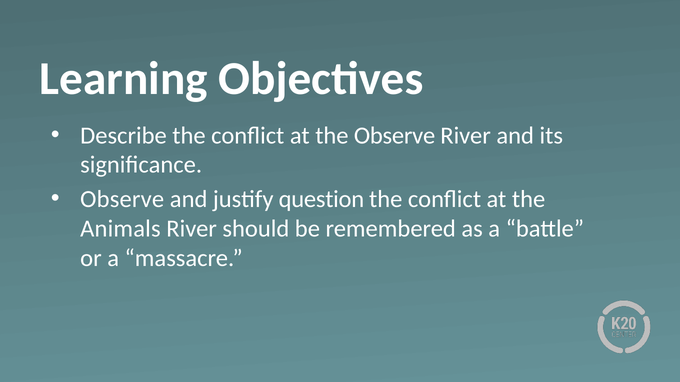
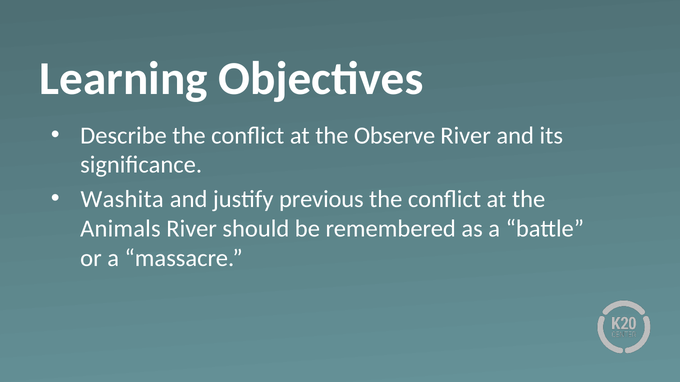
Observe: Observe -> Washita (122, 199)
question: question -> previous (321, 199)
